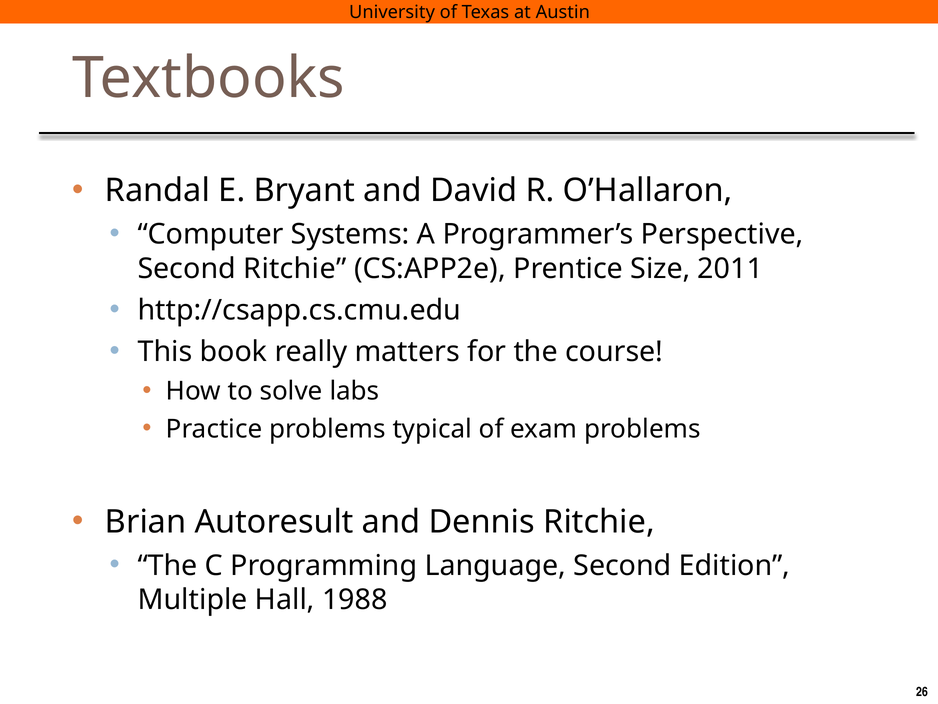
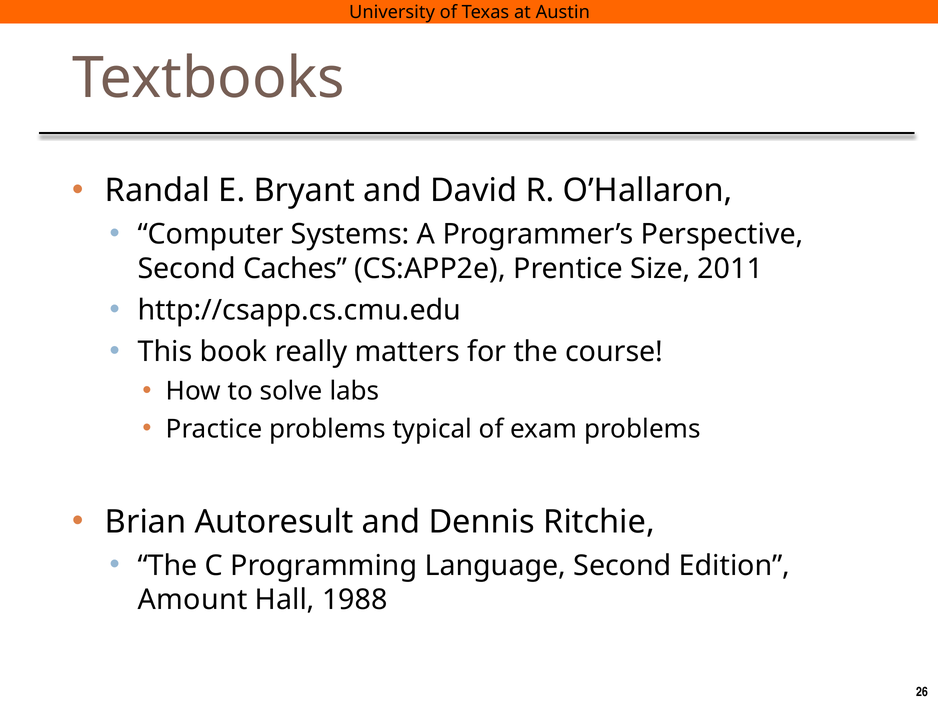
Second Ritchie: Ritchie -> Caches (295, 269)
Multiple: Multiple -> Amount (193, 600)
